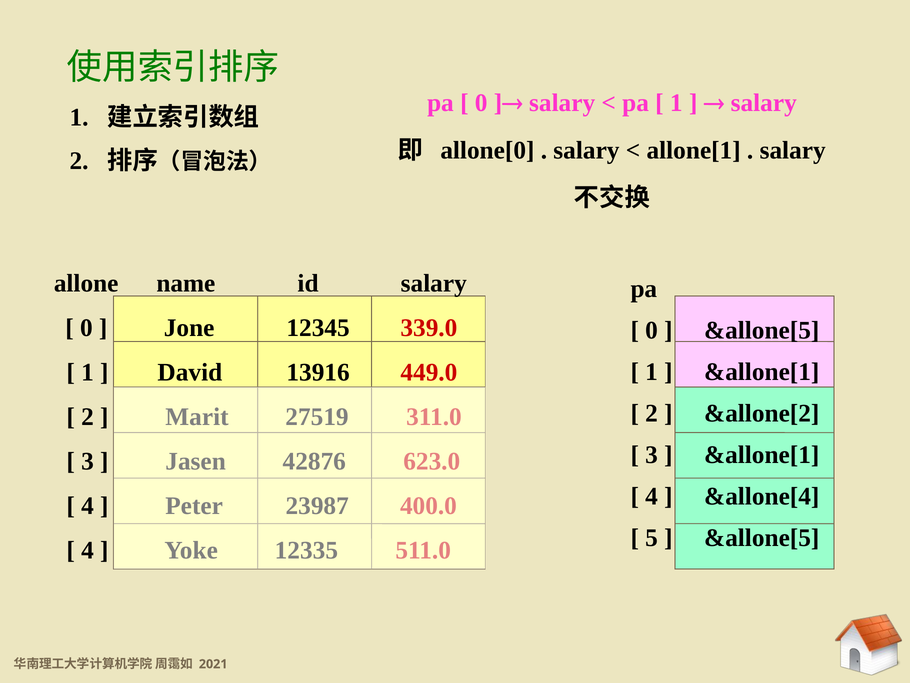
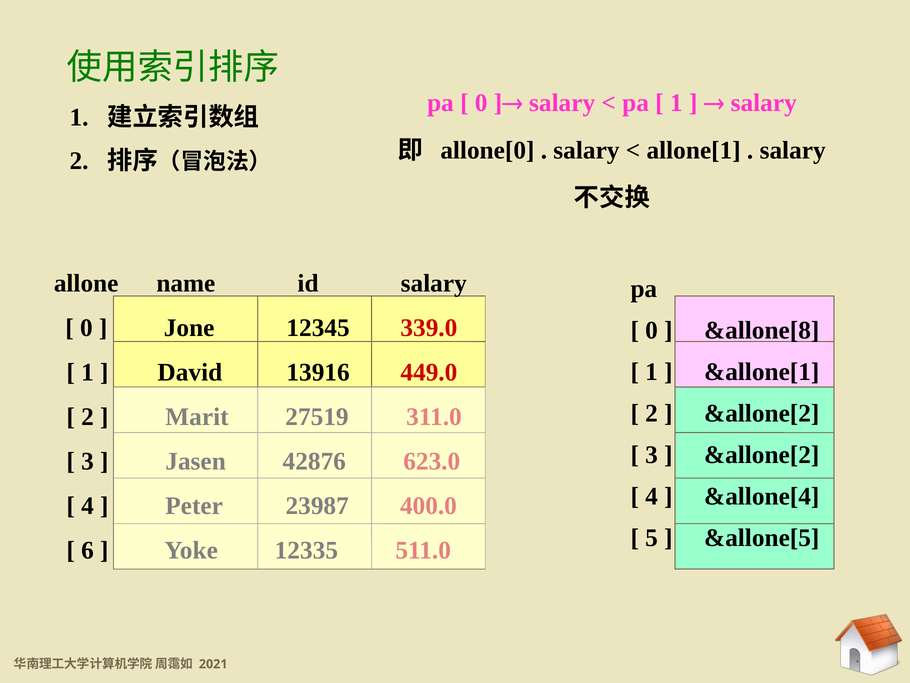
&allone[5: &allone[5 -> &allone[8 (762, 330)
&allone[1: &allone[1 -> &allone[2 (762, 455)
4: 4 -> 6 (88, 550)
